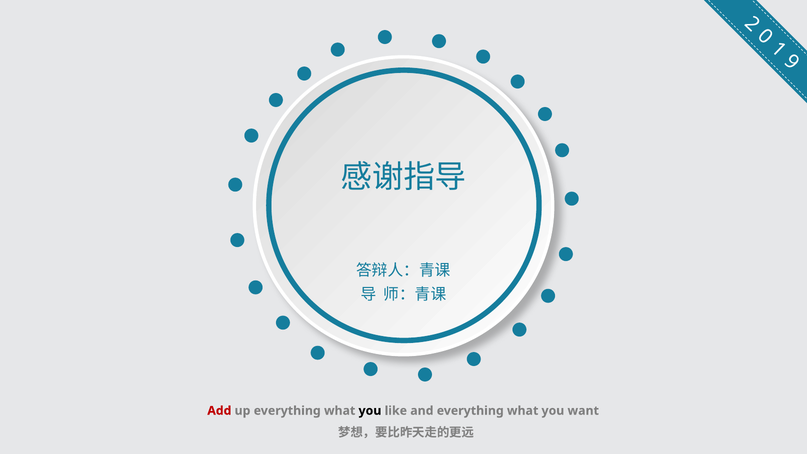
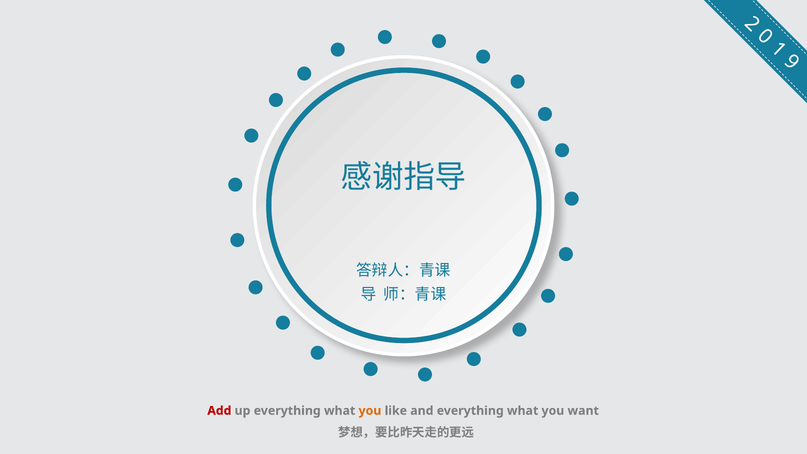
you colour: black -> orange (370, 411)
